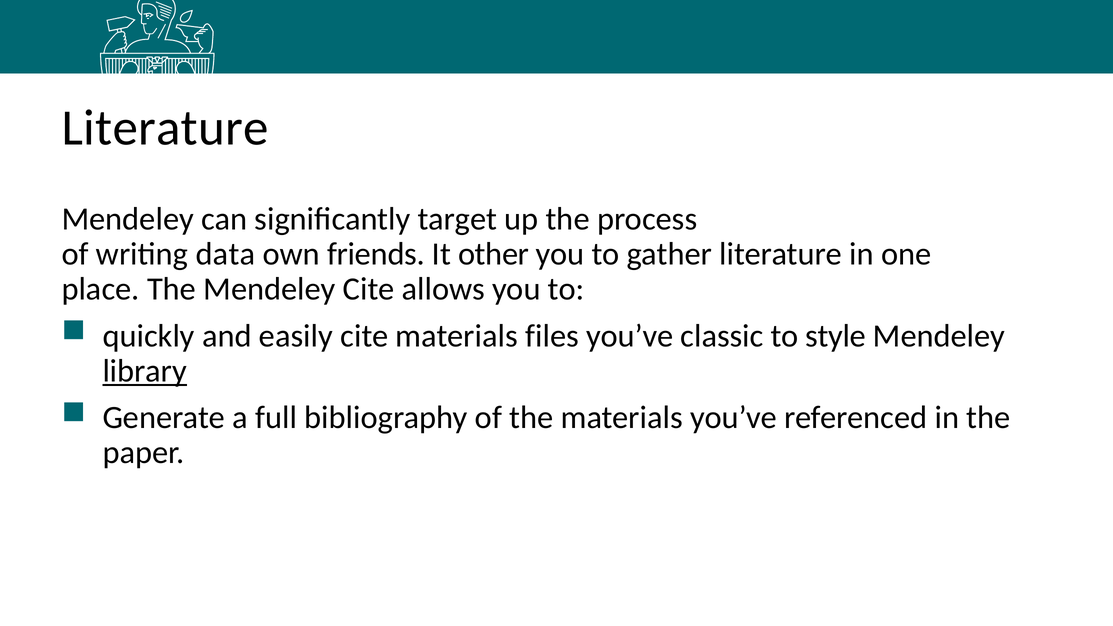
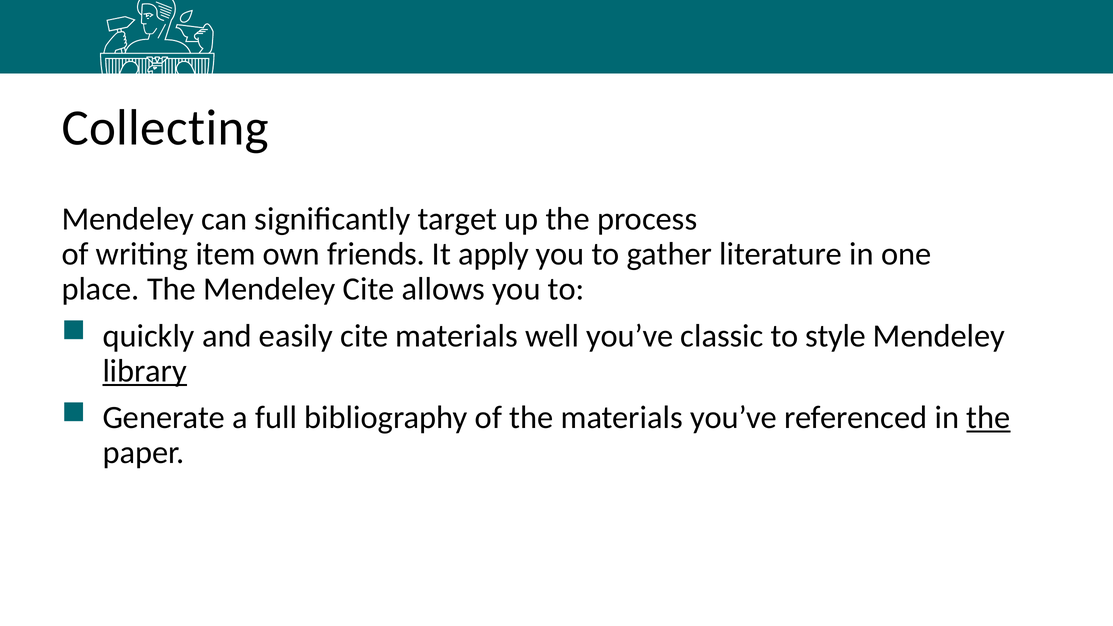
Literature: Literature -> Collecting (165, 128)
data: data -> item (226, 254)
other: other -> apply (494, 254)
files: files -> well (552, 336)
the underline: none -> present (988, 418)
